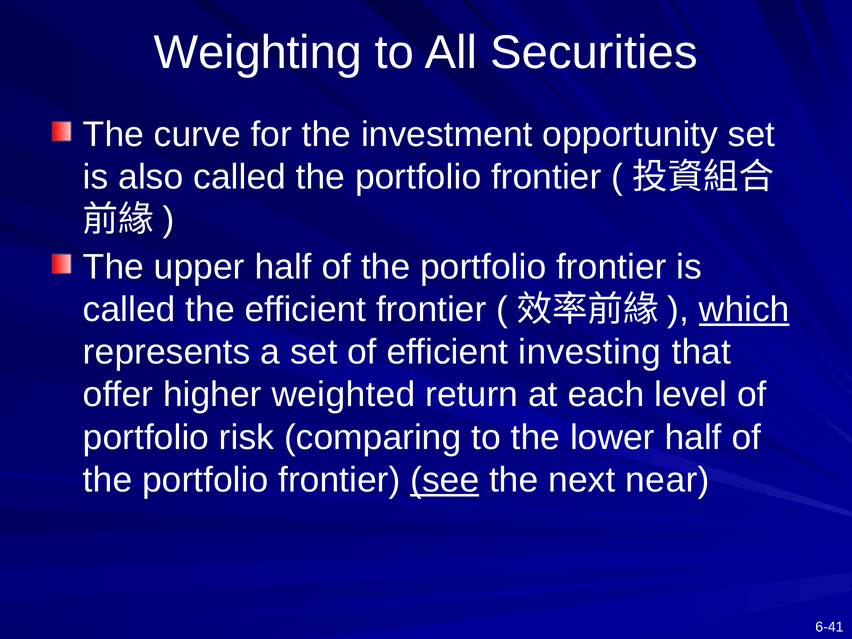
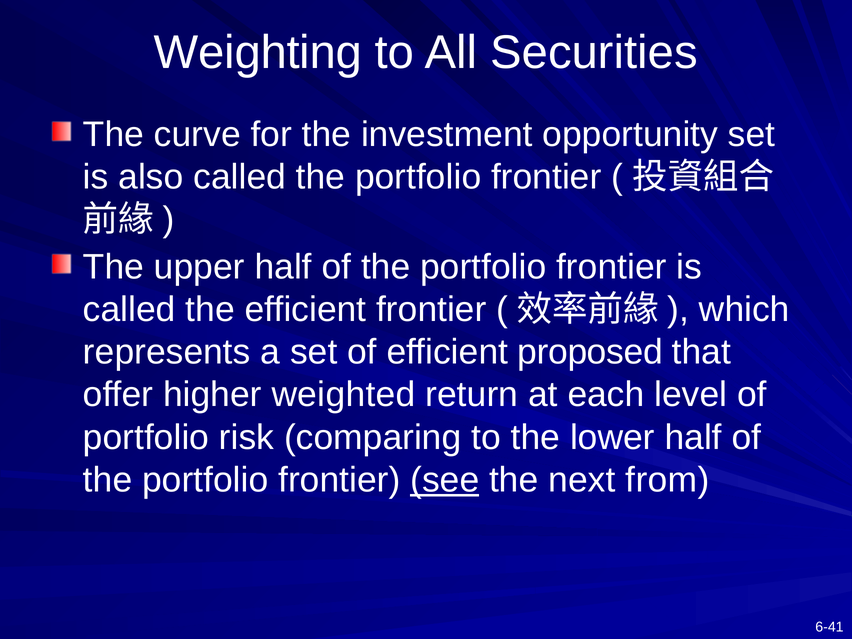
which underline: present -> none (744, 310)
investing: investing -> proposed (590, 352)
near: near -> from (667, 480)
